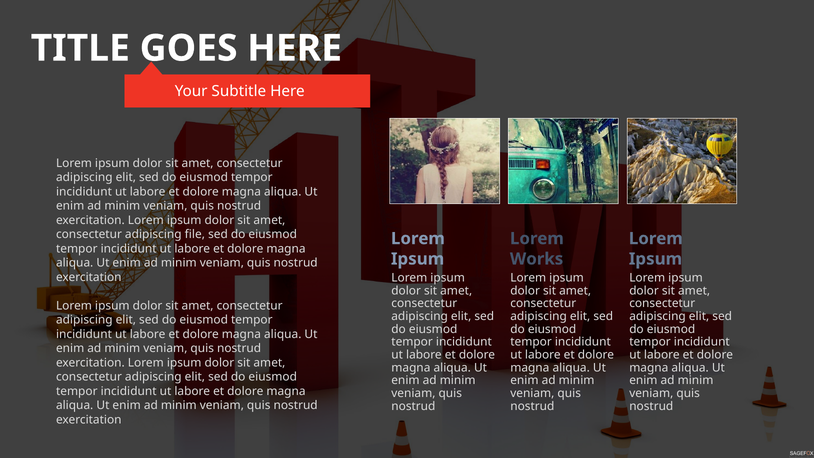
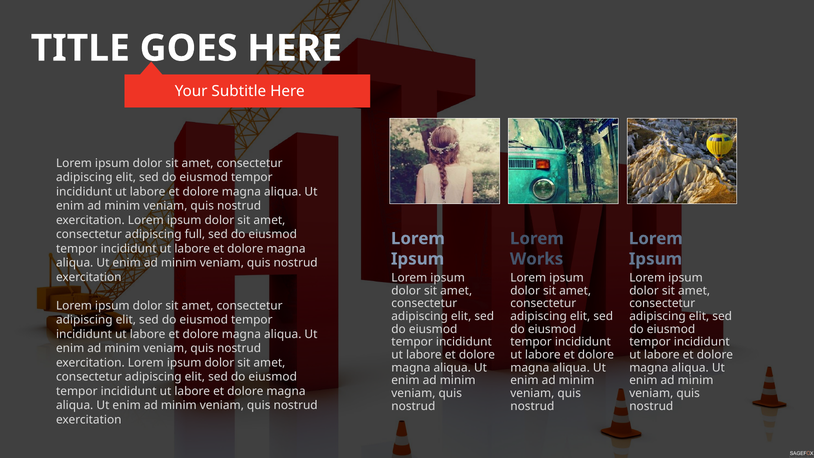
file: file -> full (195, 234)
